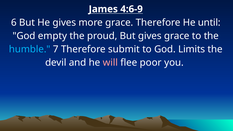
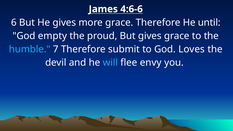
4:6-9: 4:6-9 -> 4:6-6 (132, 9)
Limits: Limits -> Loves (192, 49)
will colour: pink -> light blue (110, 63)
poor: poor -> envy (151, 63)
